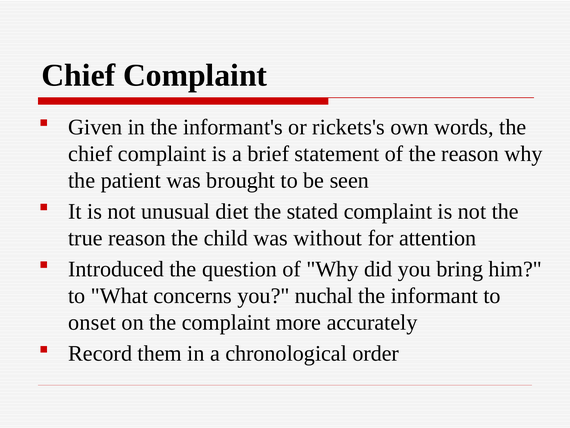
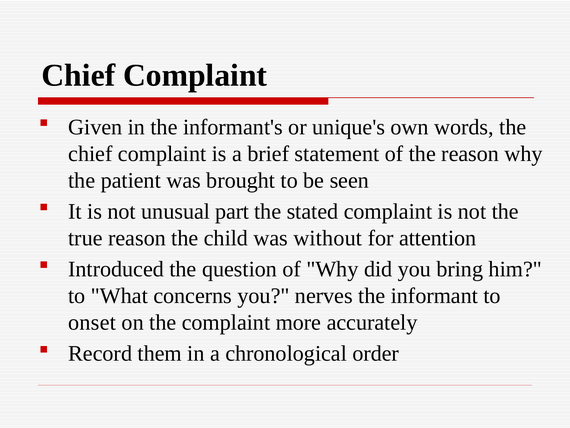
rickets's: rickets's -> unique's (349, 127)
diet: diet -> part (232, 211)
nuchal: nuchal -> nerves (324, 296)
